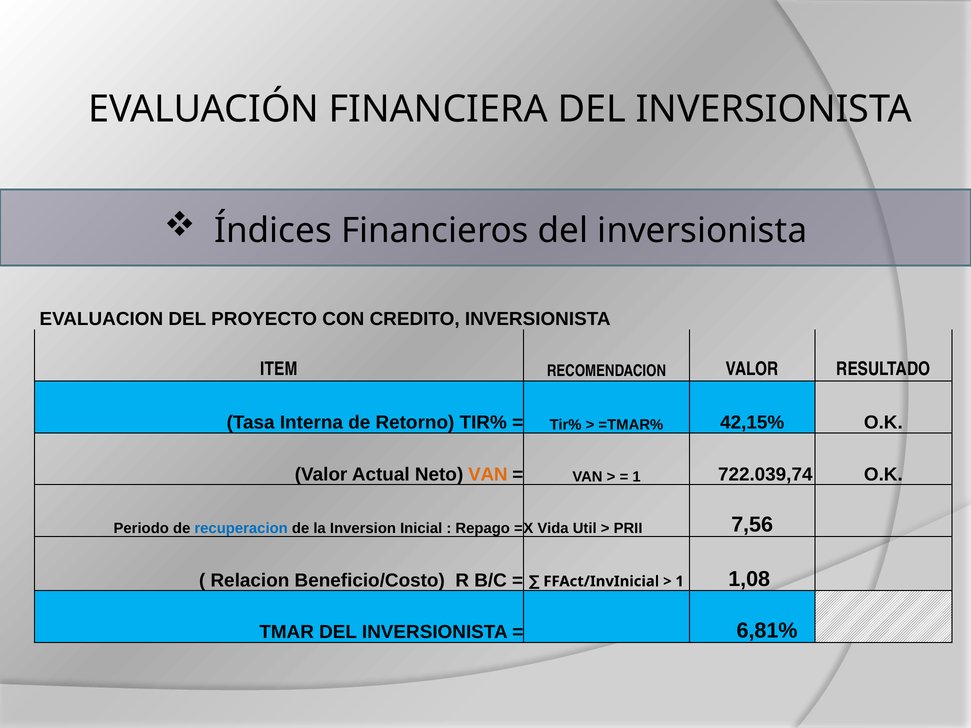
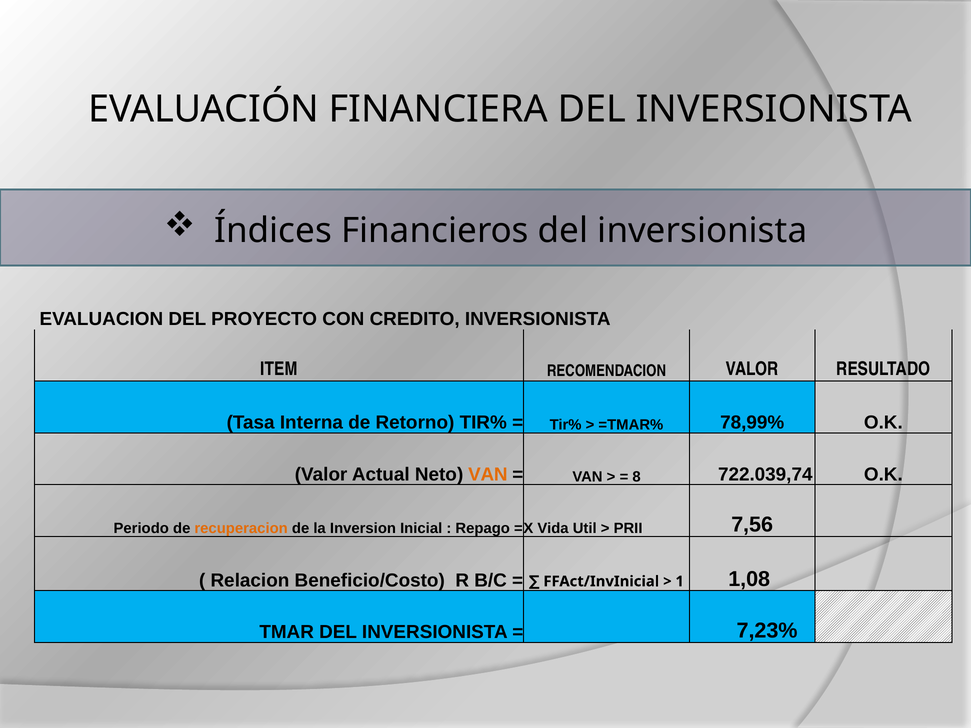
42,15%: 42,15% -> 78,99% (752, 423)
1: 1 -> 8 (637, 477)
recuperacion colour: blue -> orange (241, 529)
6,81%: 6,81% -> 7,23% (767, 631)
